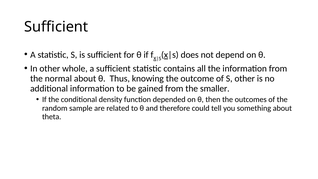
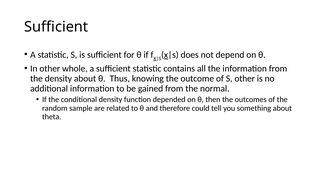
the normal: normal -> density (58, 78)
smaller: smaller -> normal (215, 89)
